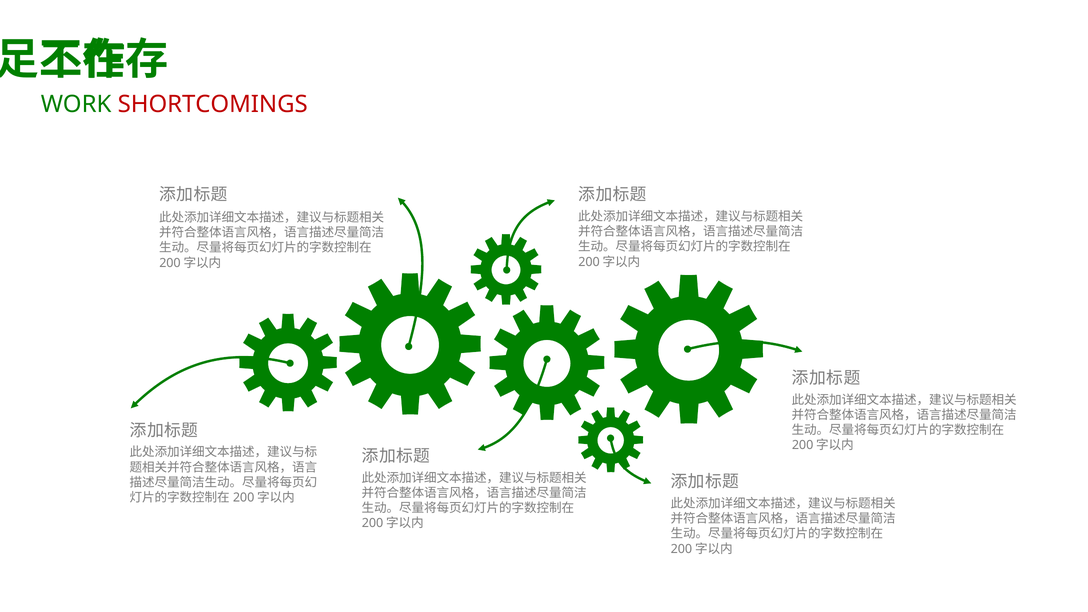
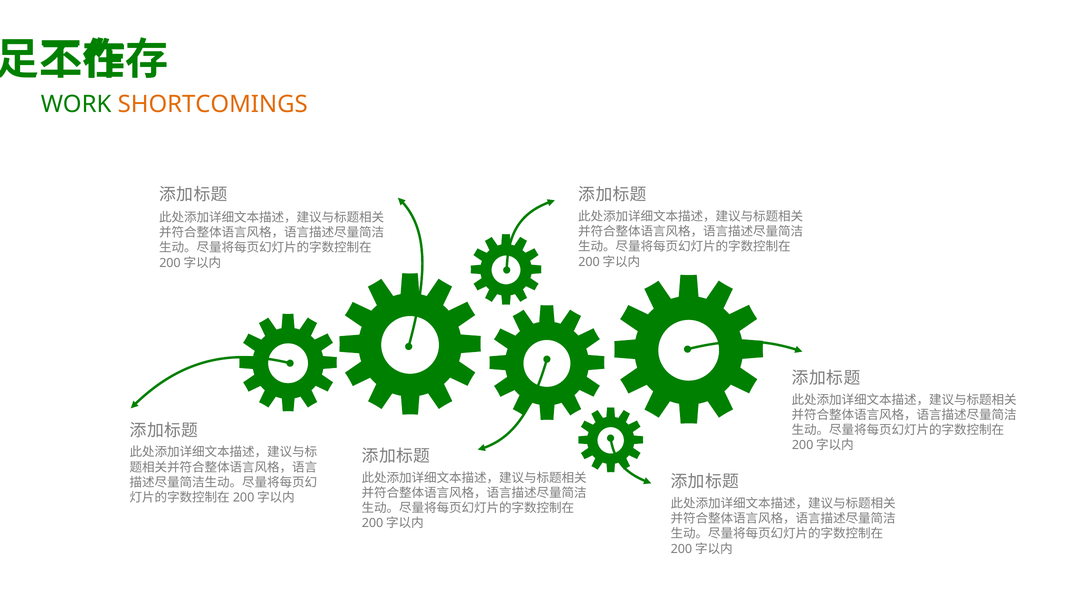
SHORTCOMINGS colour: red -> orange (213, 104)
